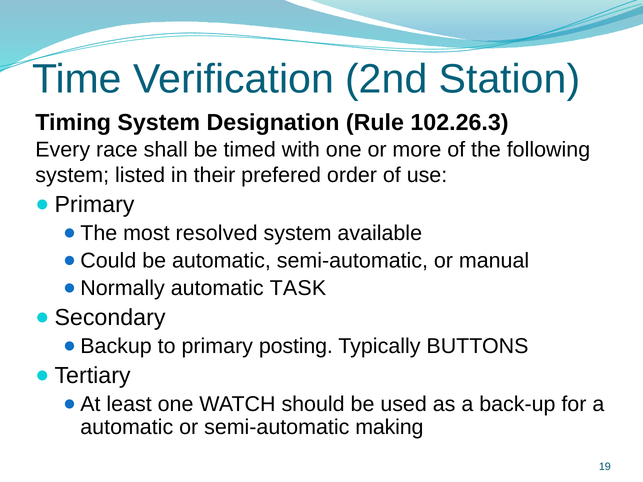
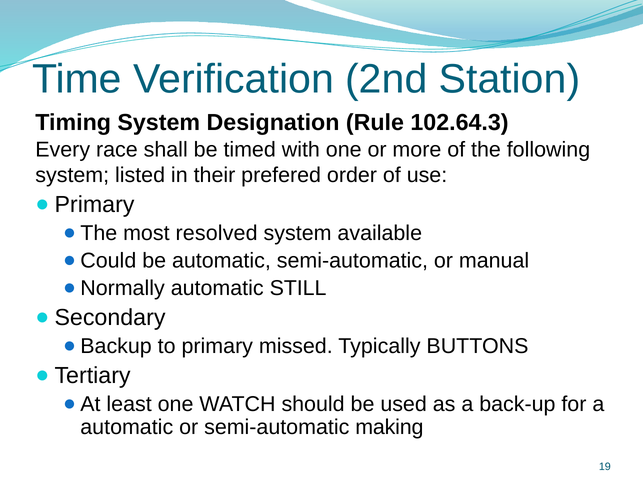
102.26.3: 102.26.3 -> 102.64.3 (459, 123)
TASK: TASK -> STILL (298, 288)
posting: posting -> missed (296, 346)
